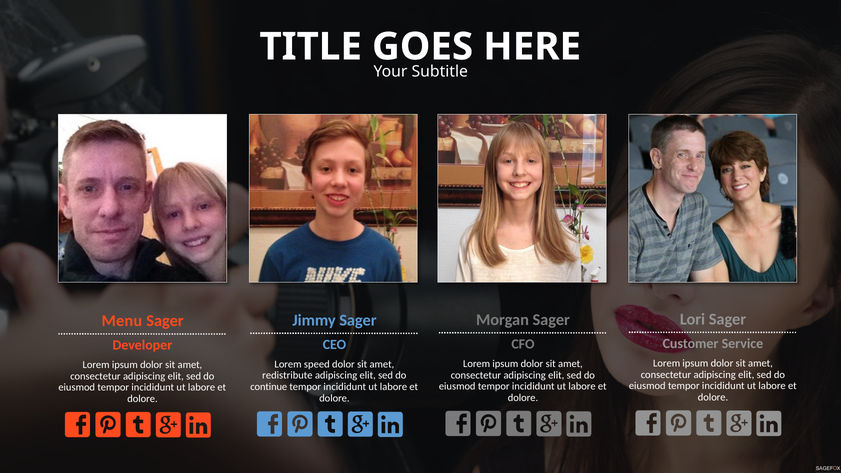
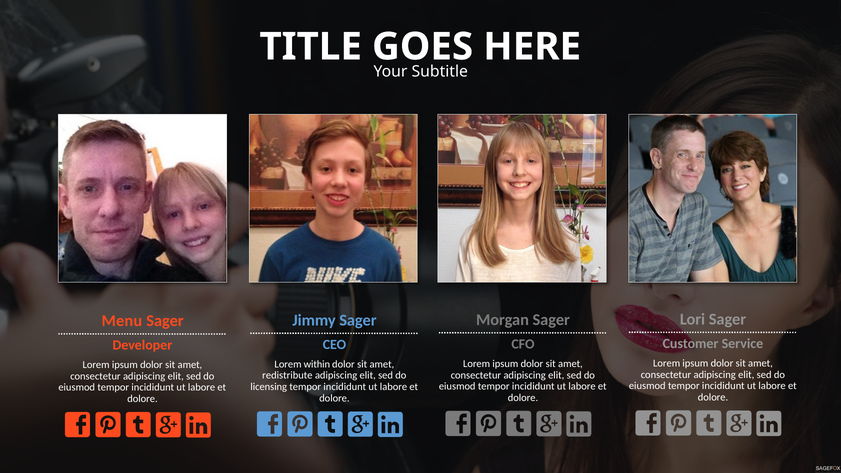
speed: speed -> within (317, 364)
continue: continue -> licensing (269, 387)
